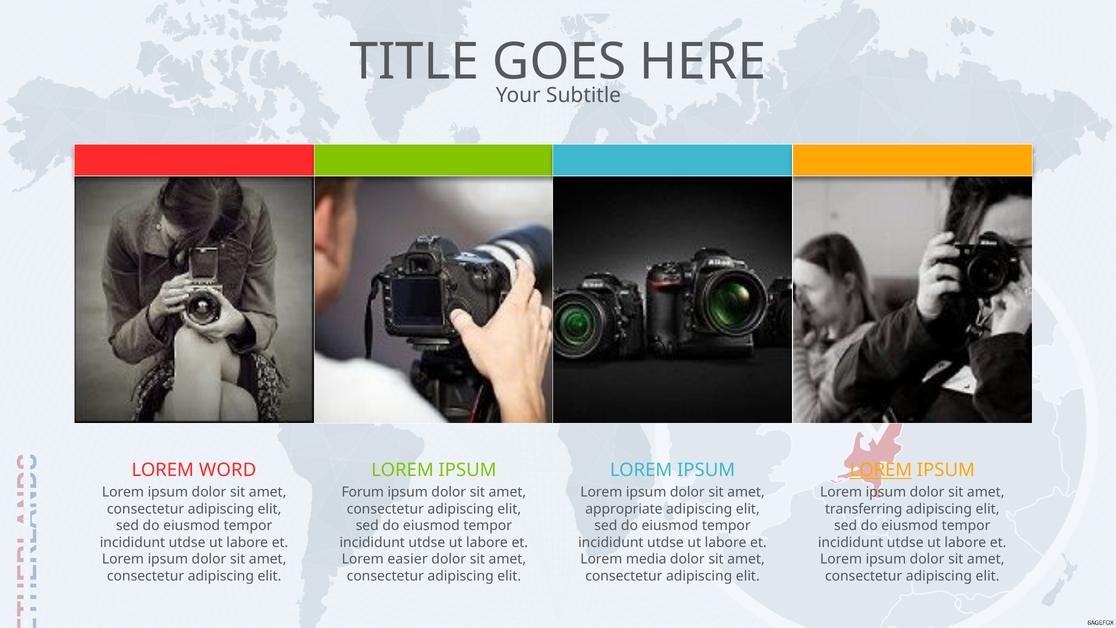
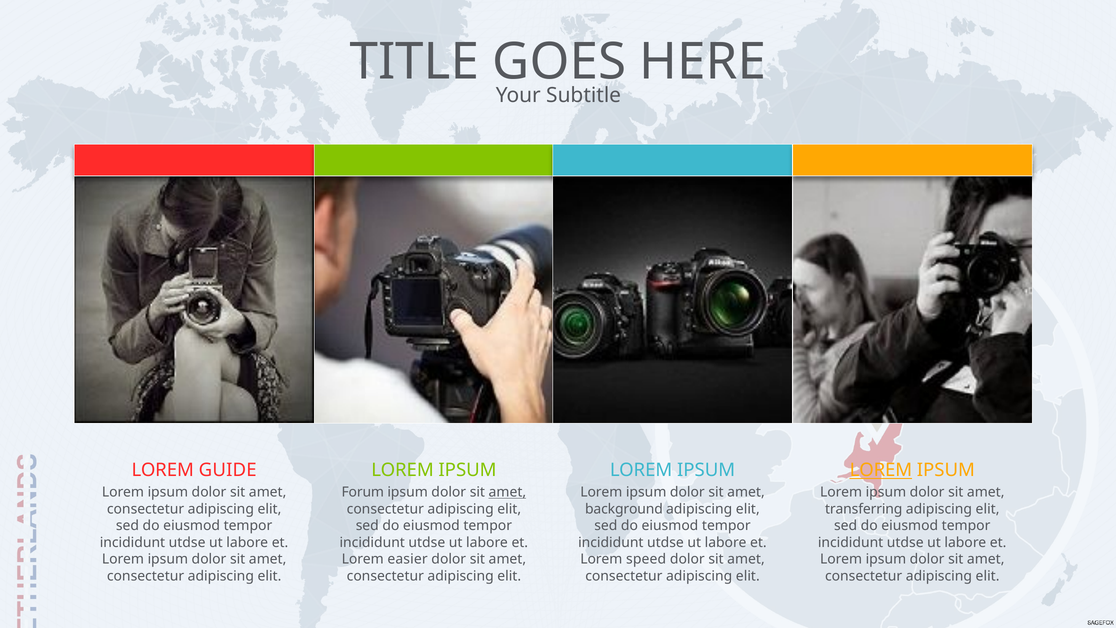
WORD: WORD -> GUIDE (228, 470)
amet underline: none -> present (507, 492)
appropriate: appropriate -> background (624, 509)
media: media -> speed (646, 559)
